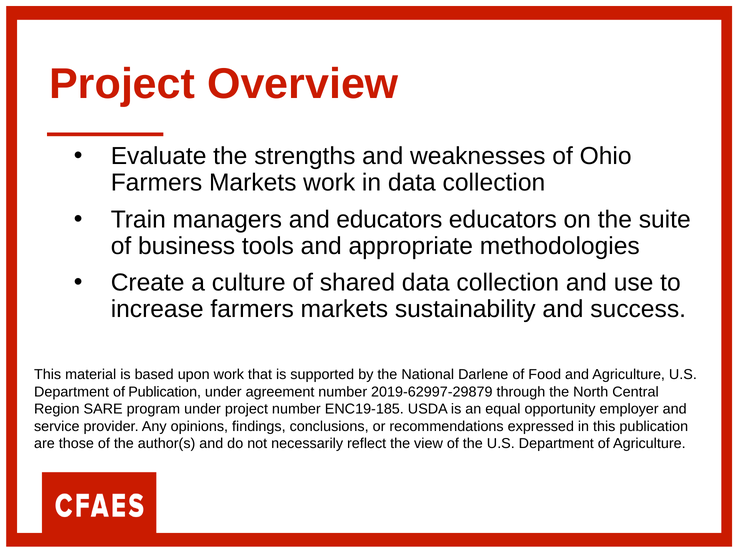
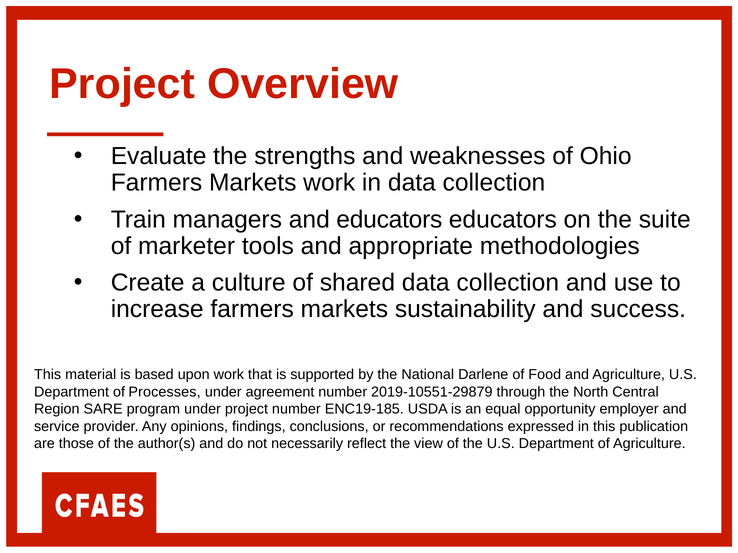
business: business -> marketer (187, 246)
of Publication: Publication -> Processes (165, 392)
2019-62997-29879: 2019-62997-29879 -> 2019-10551-29879 (432, 392)
